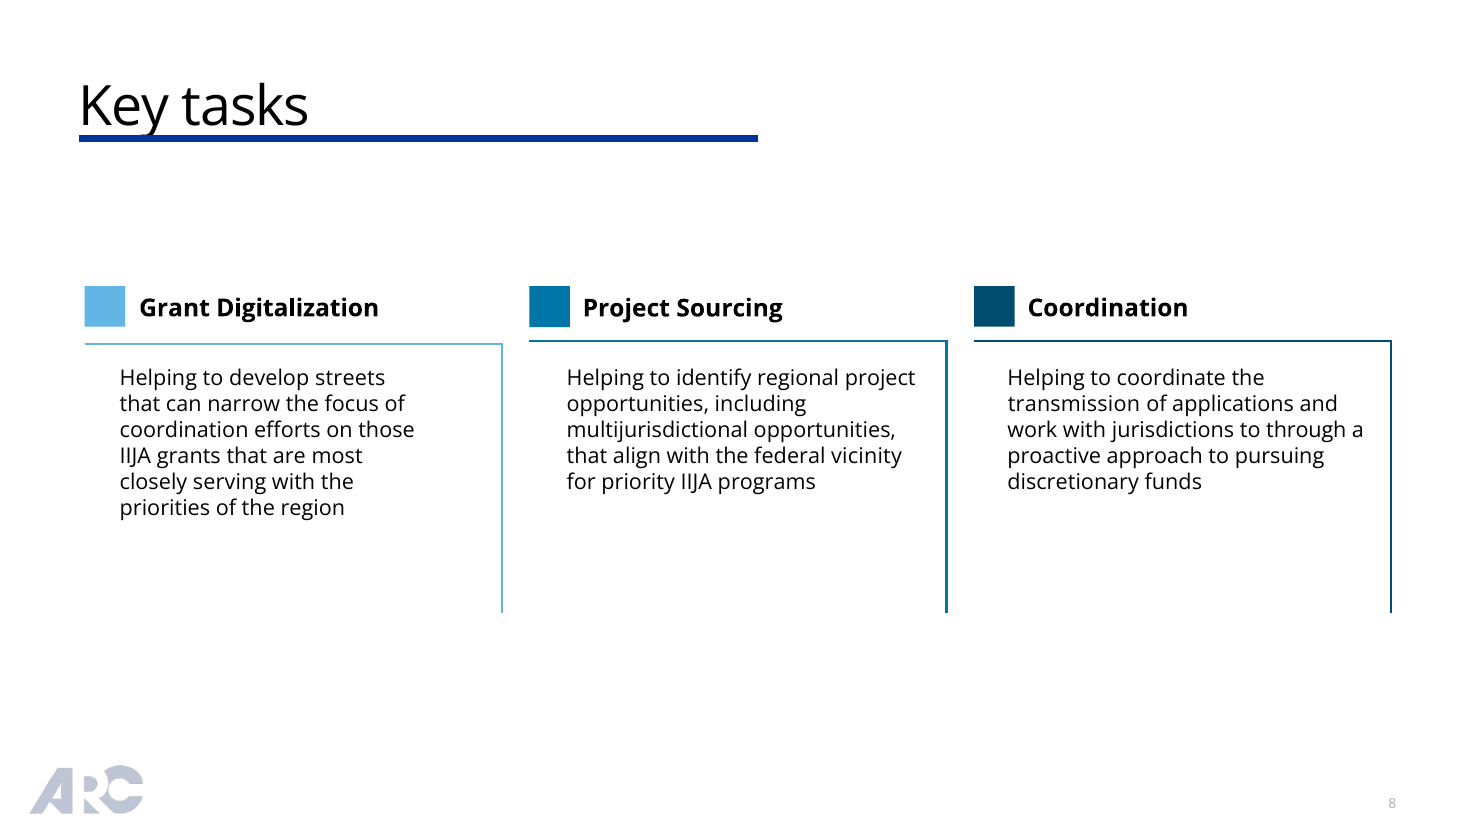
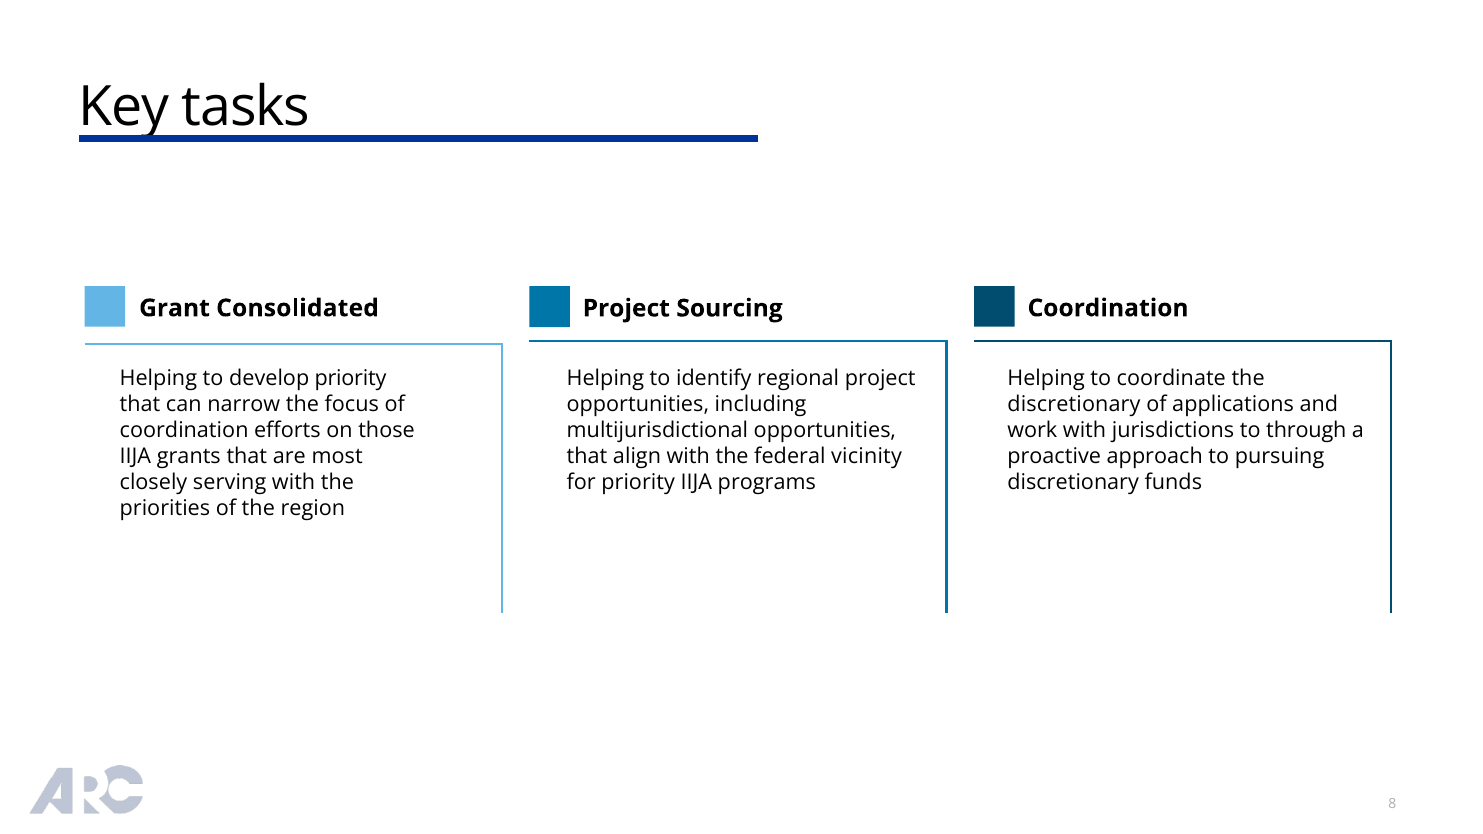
Digitalization: Digitalization -> Consolidated (298, 308)
develop streets: streets -> priority (350, 378)
transmission: transmission -> discretionary (1074, 404)
